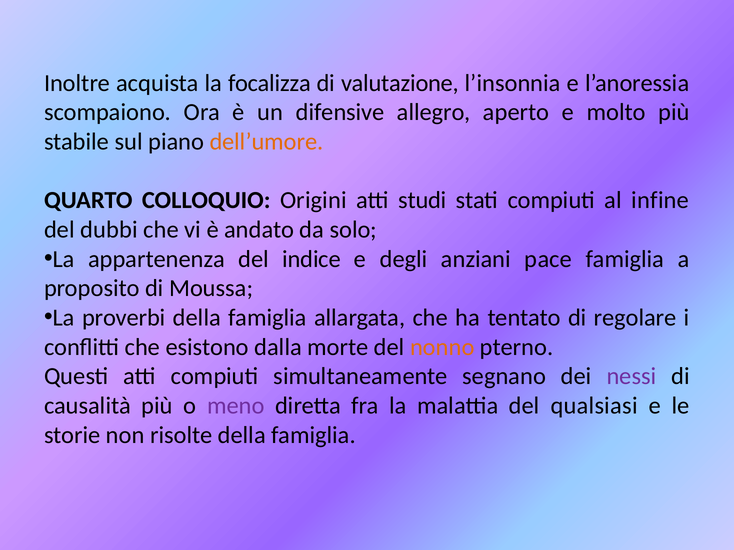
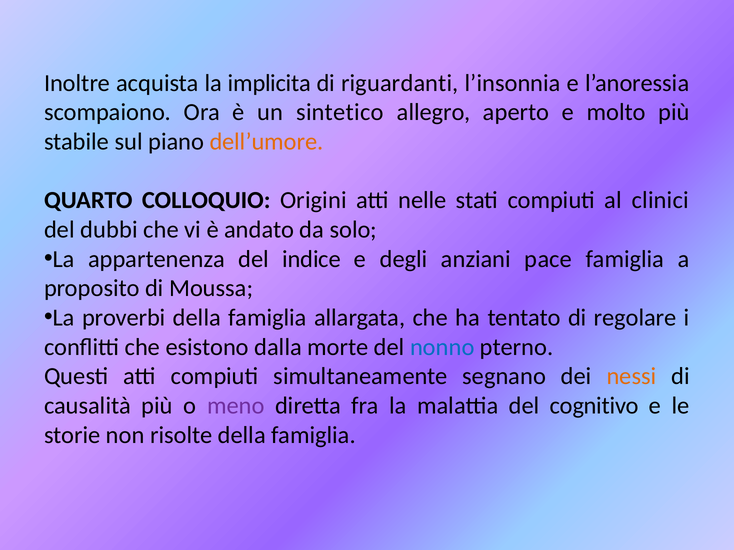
focalizza: focalizza -> implicita (269, 83)
valutazione: valutazione -> riguardanti (400, 83)
difensive: difensive -> sintetico (340, 113)
studi: studi -> nelle (422, 201)
infine: infine -> clinici (660, 201)
nonno colour: orange -> blue (442, 347)
nessi colour: purple -> orange (631, 377)
qualsiasi: qualsiasi -> cognitivo (594, 406)
